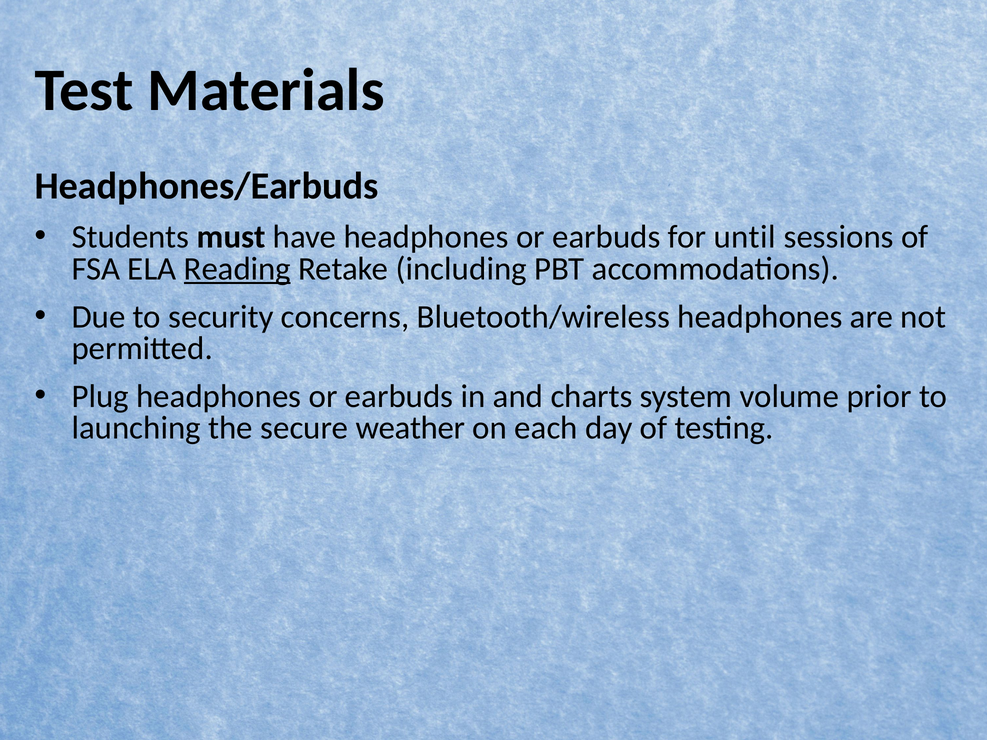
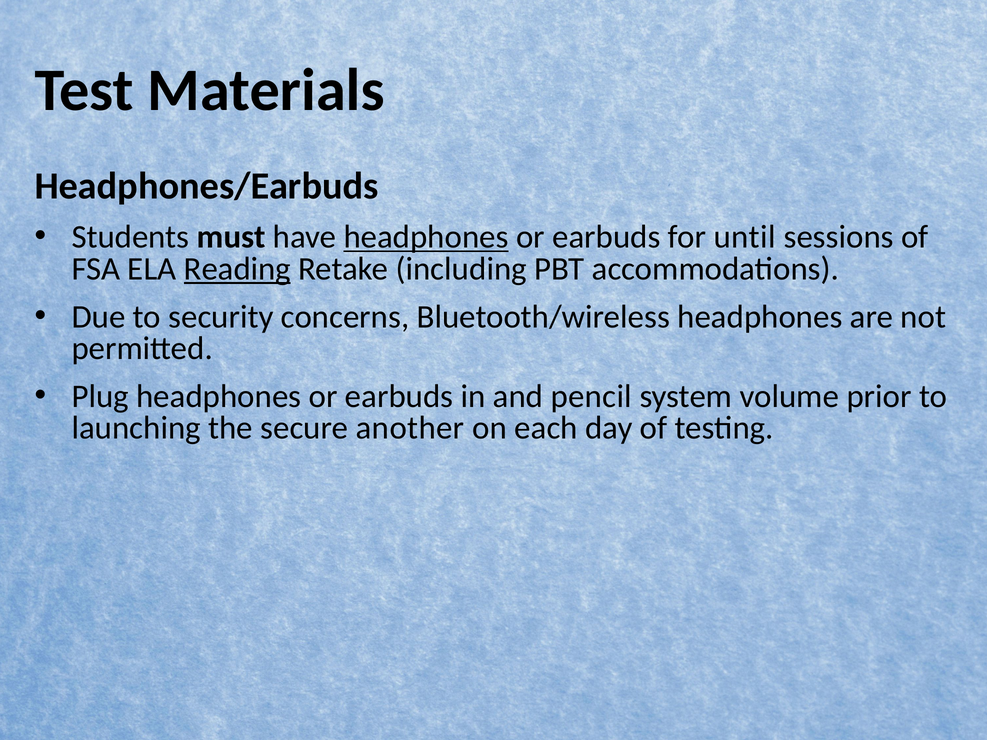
headphones underline: none -> present (426, 237)
charts: charts -> pencil (591, 396)
weather: weather -> another (410, 428)
